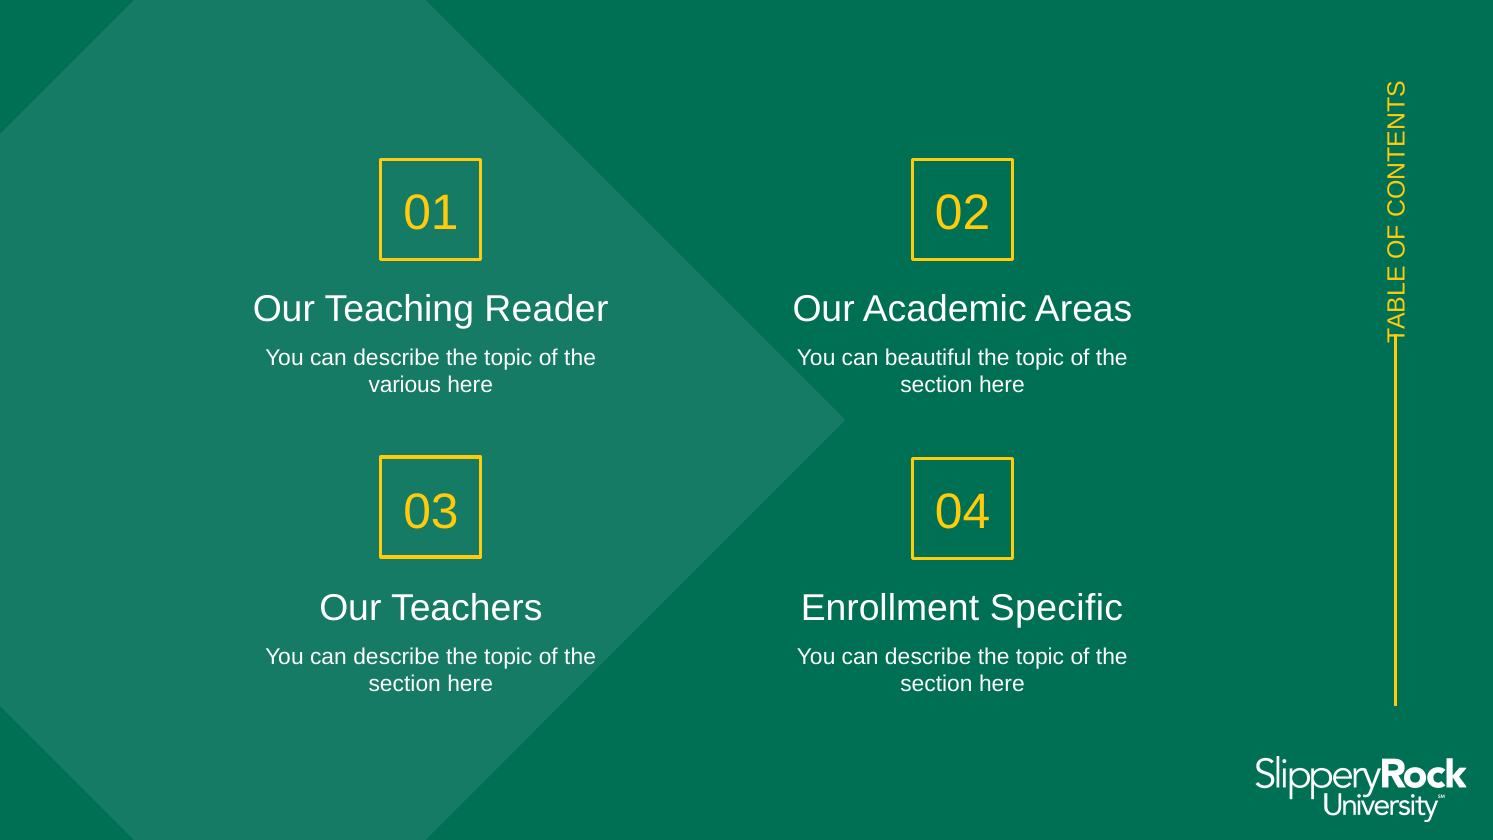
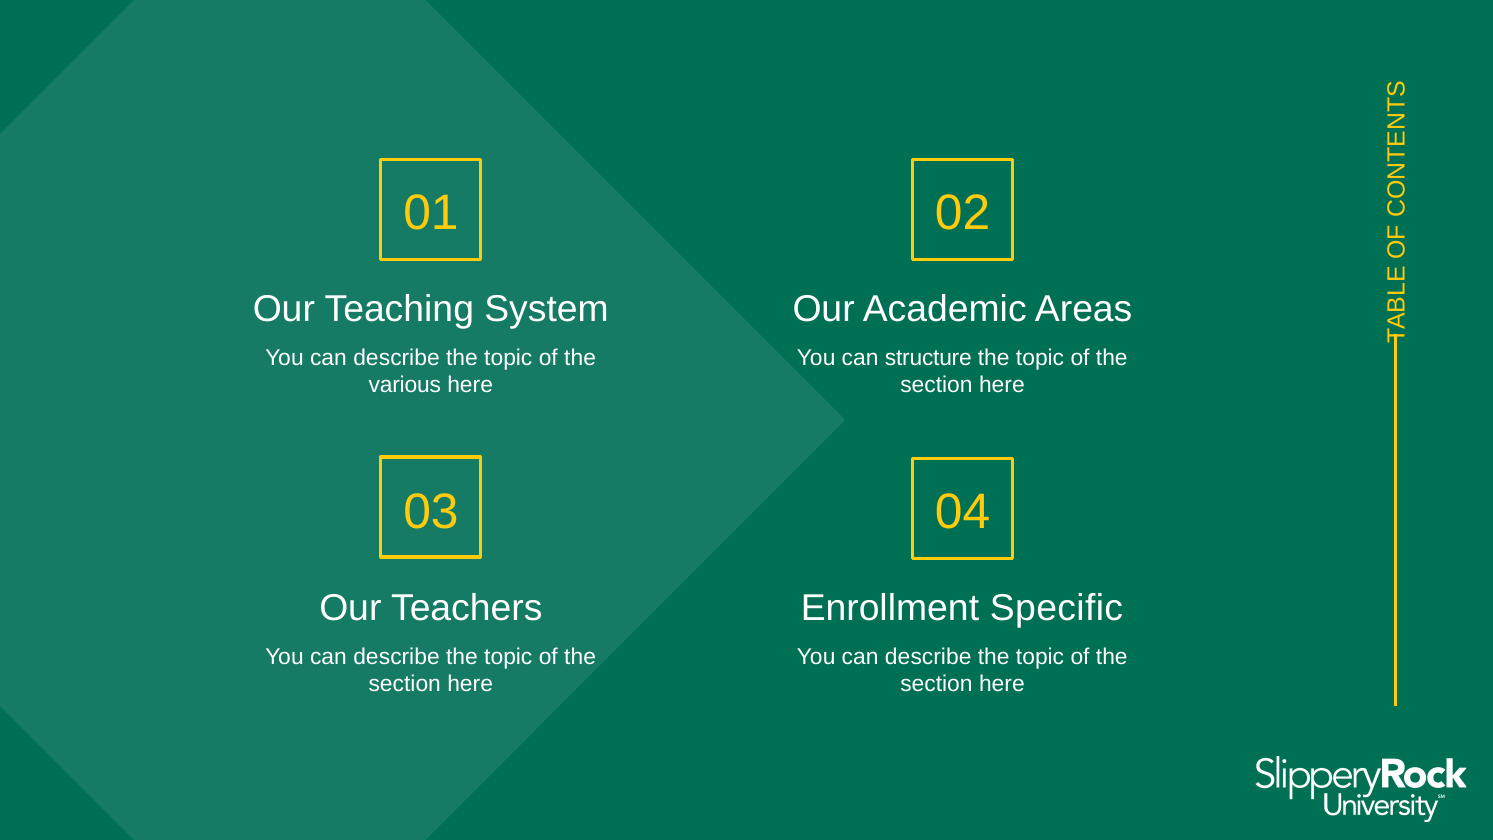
Reader: Reader -> System (547, 309)
beautiful: beautiful -> structure (928, 358)
